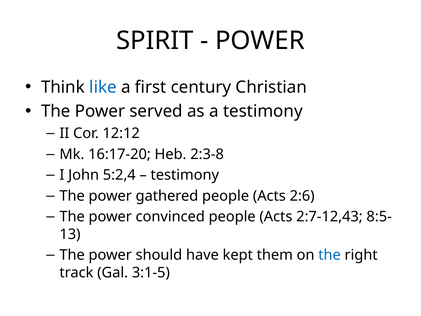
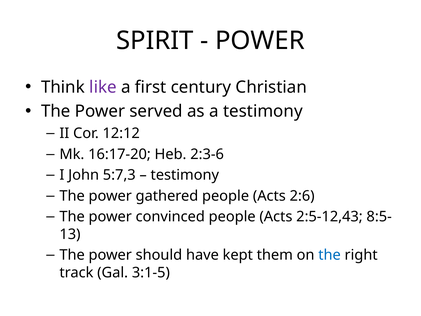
like colour: blue -> purple (103, 87)
2:3-8: 2:3-8 -> 2:3-6 (207, 154)
5:2,4: 5:2,4 -> 5:7,3 (119, 175)
2:7-12,43: 2:7-12,43 -> 2:5-12,43 (329, 217)
